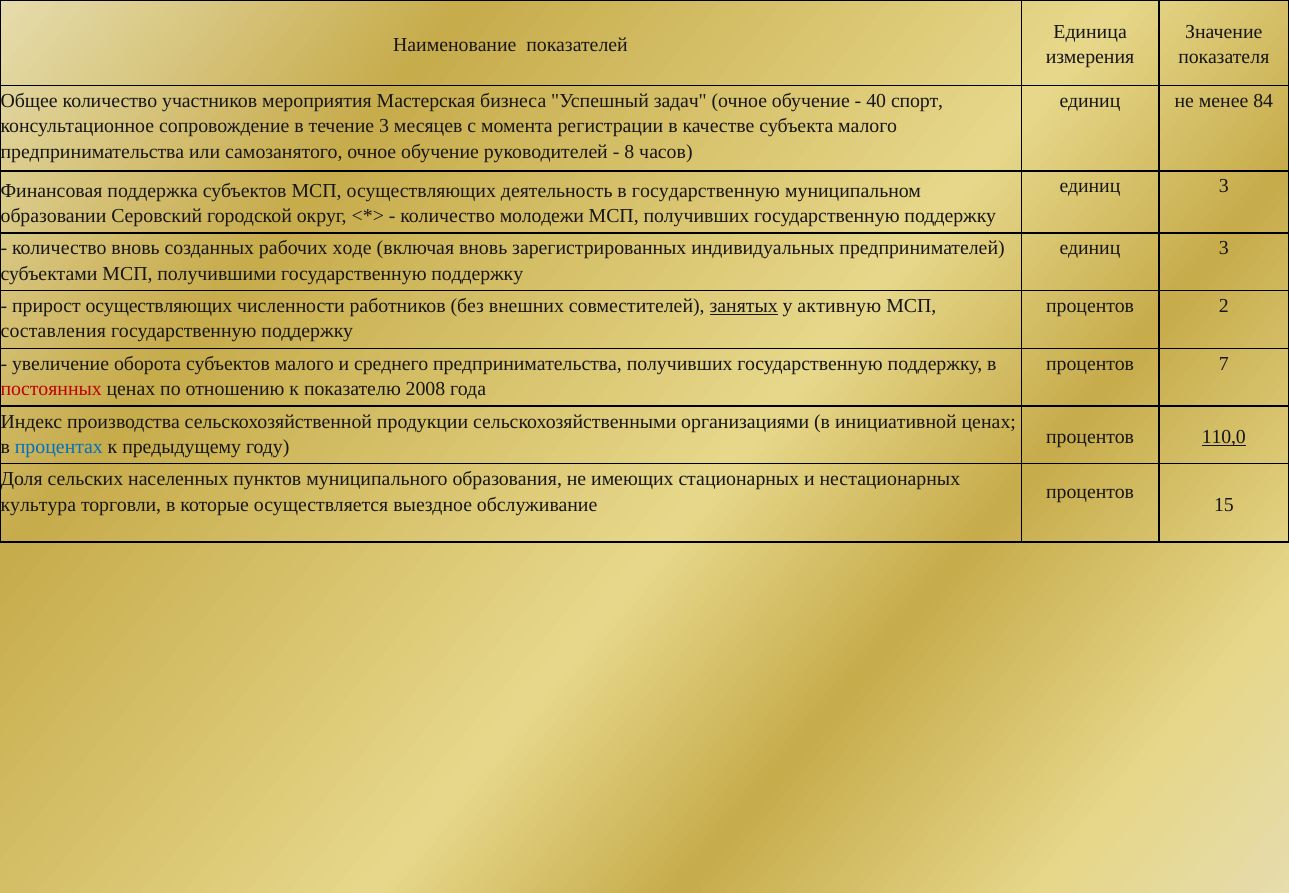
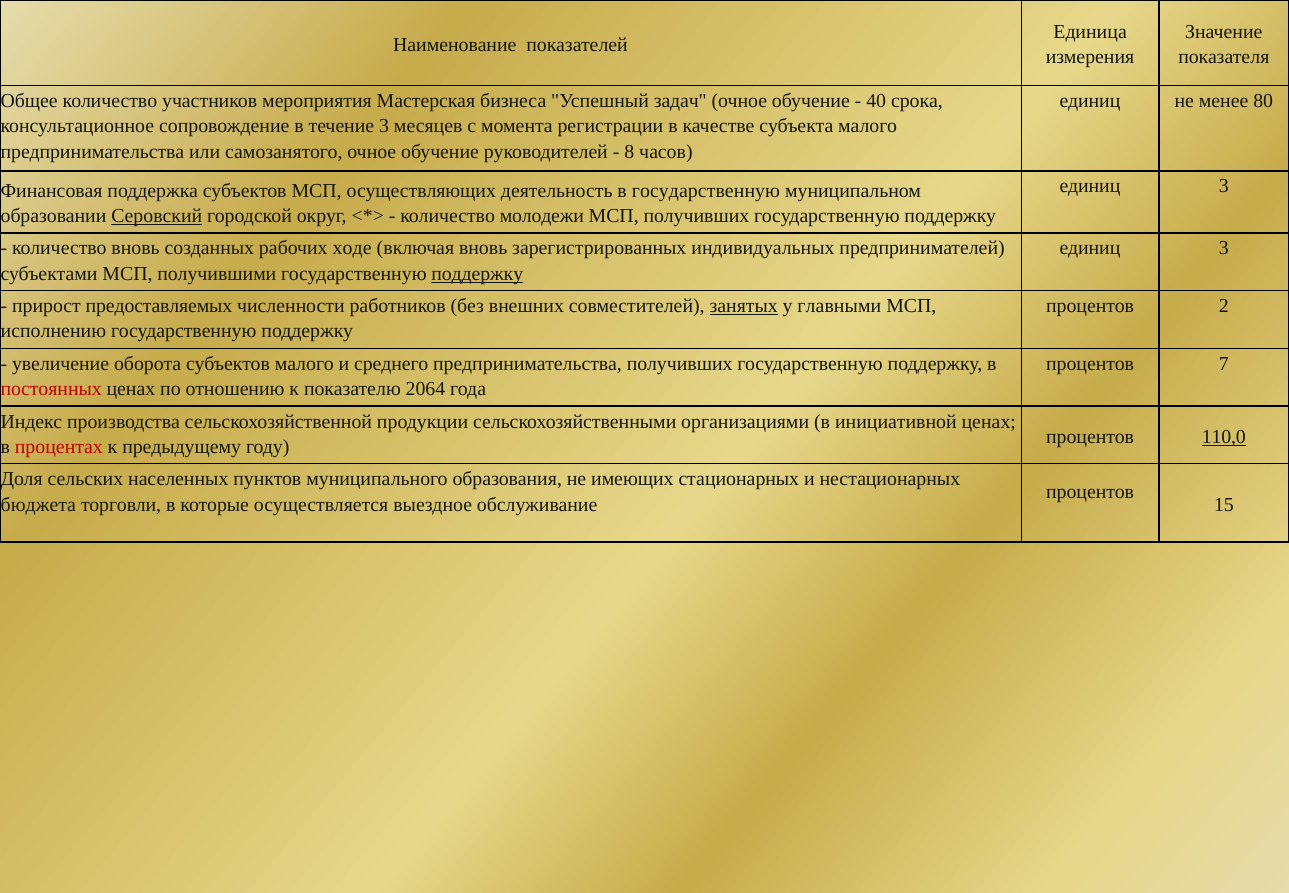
спорт: спорт -> срока (917, 101)
84: 84 -> 80 (1263, 101)
Серовский underline: none -> present (157, 216)
поддержку underline: none -> present (477, 273)
прирост осуществляющих: осуществляющих -> предоставляемых (159, 306)
активную: активную -> главными (839, 306)
составления: составления -> исполнению (53, 331)
2008: 2008 -> 2064 (425, 389)
процентах colour: blue -> red (59, 446)
культура: культура -> бюджета (38, 504)
